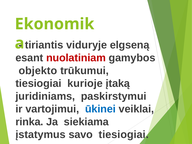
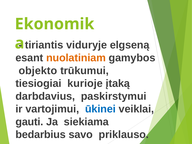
nuolatiniam colour: red -> orange (76, 58)
juridiniams: juridiniams -> darbdavius (45, 96)
rinka: rinka -> gauti (29, 122)
įstatymus: įstatymus -> bedarbius (41, 135)
savo tiesiogiai: tiesiogiai -> priklauso (124, 135)
